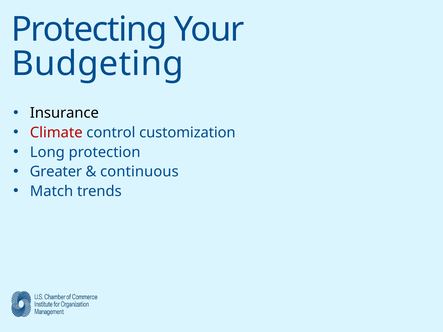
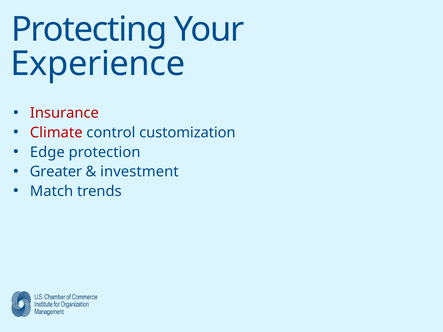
Budgeting: Budgeting -> Experience (98, 64)
Insurance colour: black -> red (64, 113)
Long: Long -> Edge (47, 152)
continuous: continuous -> investment (139, 172)
